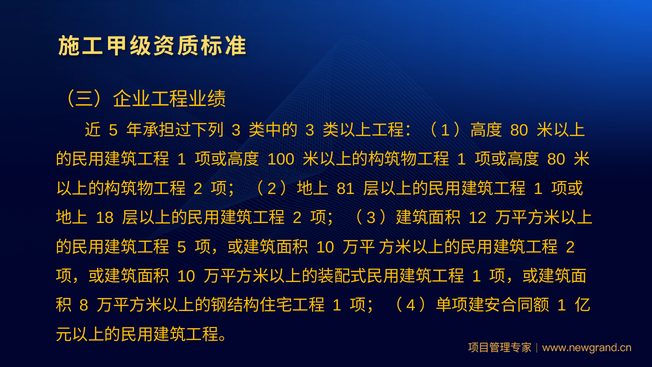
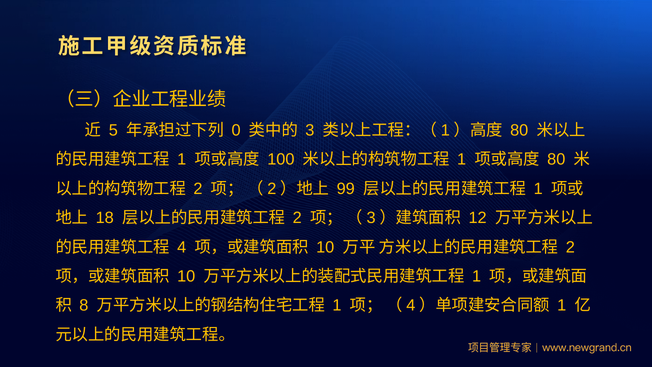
3: 3 -> 0 (236, 130)
81: 81 -> 99 (346, 189)
5: 5 -> 4 (182, 247)
